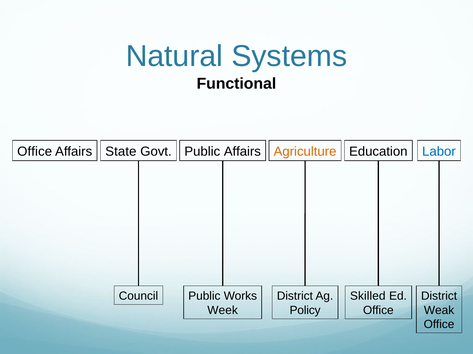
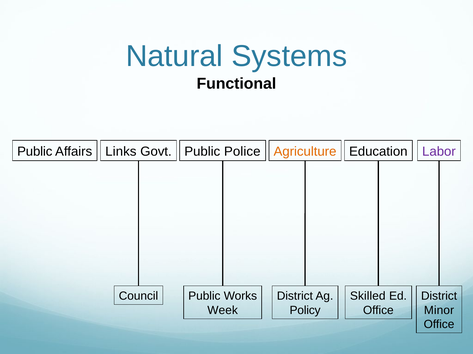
Office: Office -> Public (35, 152)
State: State -> Links (121, 152)
Public Affairs: Affairs -> Police (242, 152)
Labor colour: blue -> purple (439, 152)
Weak: Weak -> Minor (439, 311)
